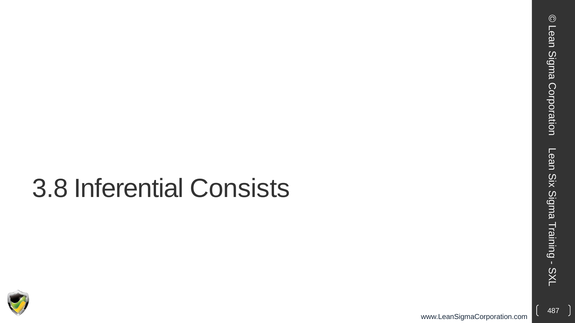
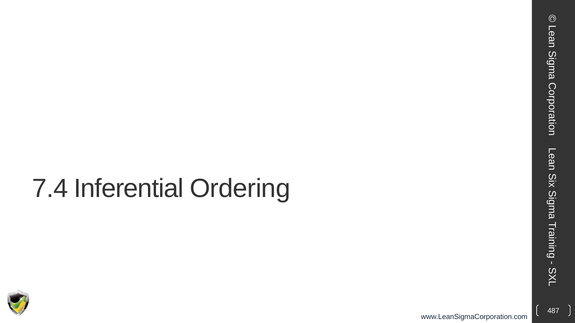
3.8: 3.8 -> 7.4 (50, 189)
Consists: Consists -> Ordering (240, 189)
